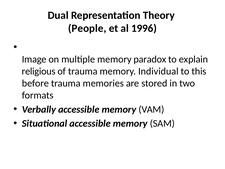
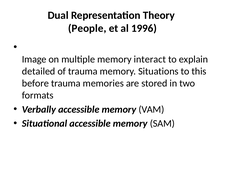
paradox: paradox -> interact (150, 59)
religious: religious -> detailed (39, 71)
Individual: Individual -> Situations (158, 71)
